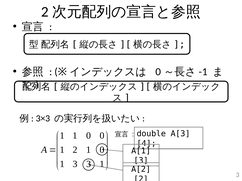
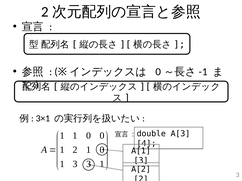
3×3: 3×3 -> 3×1 (43, 119)
